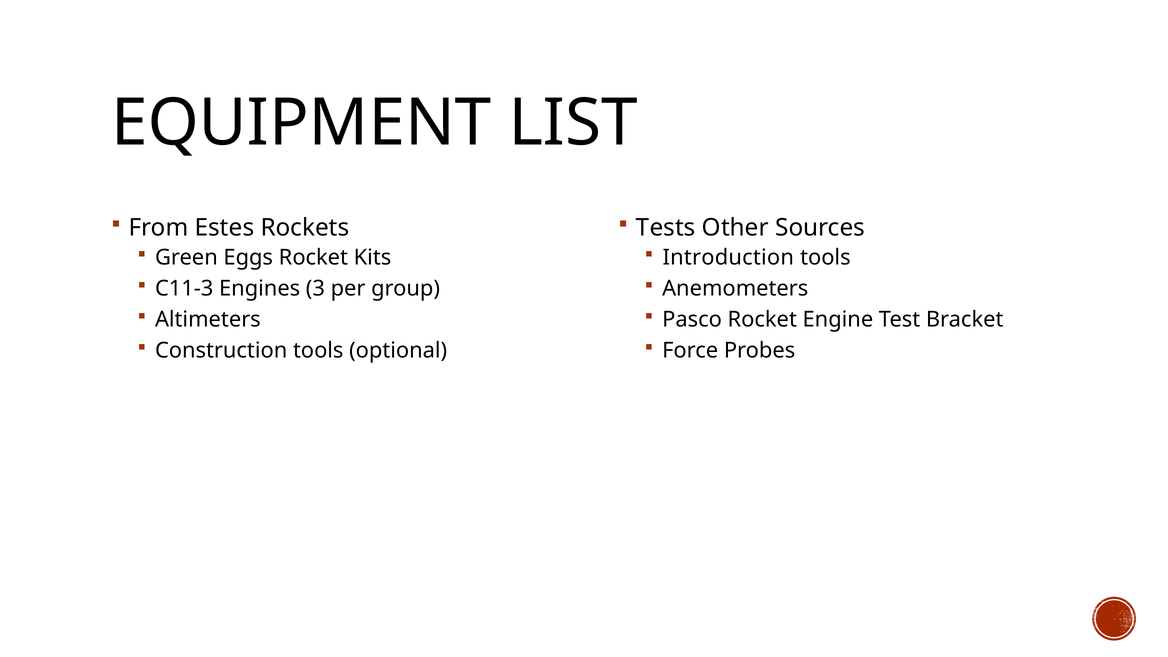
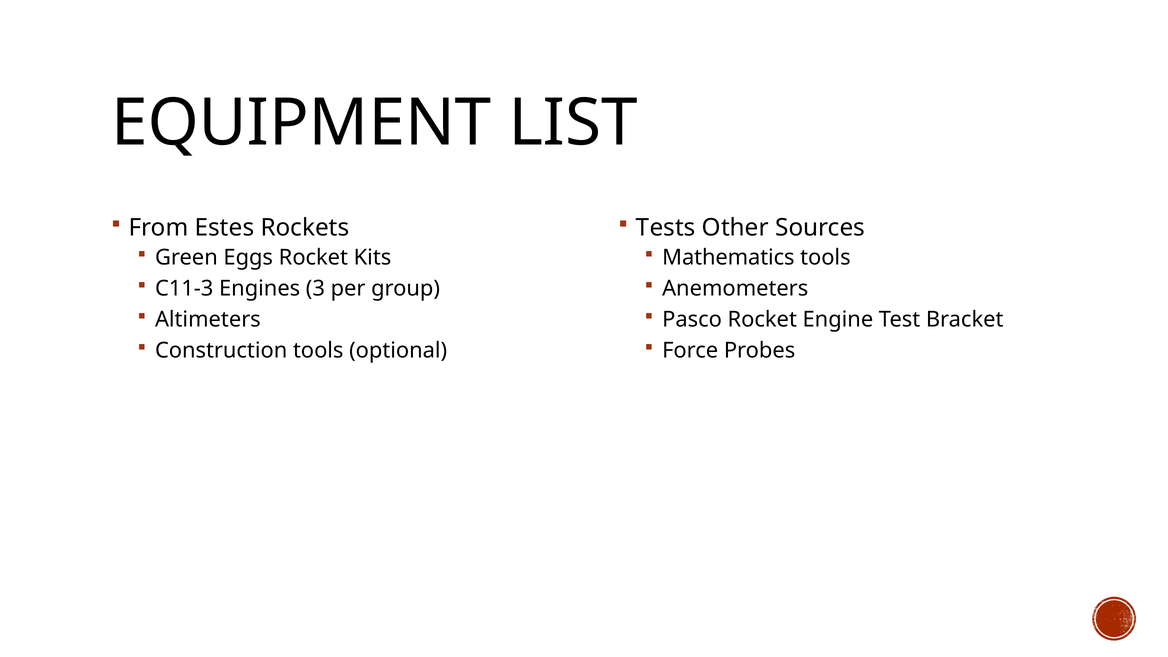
Introduction: Introduction -> Mathematics (728, 257)
